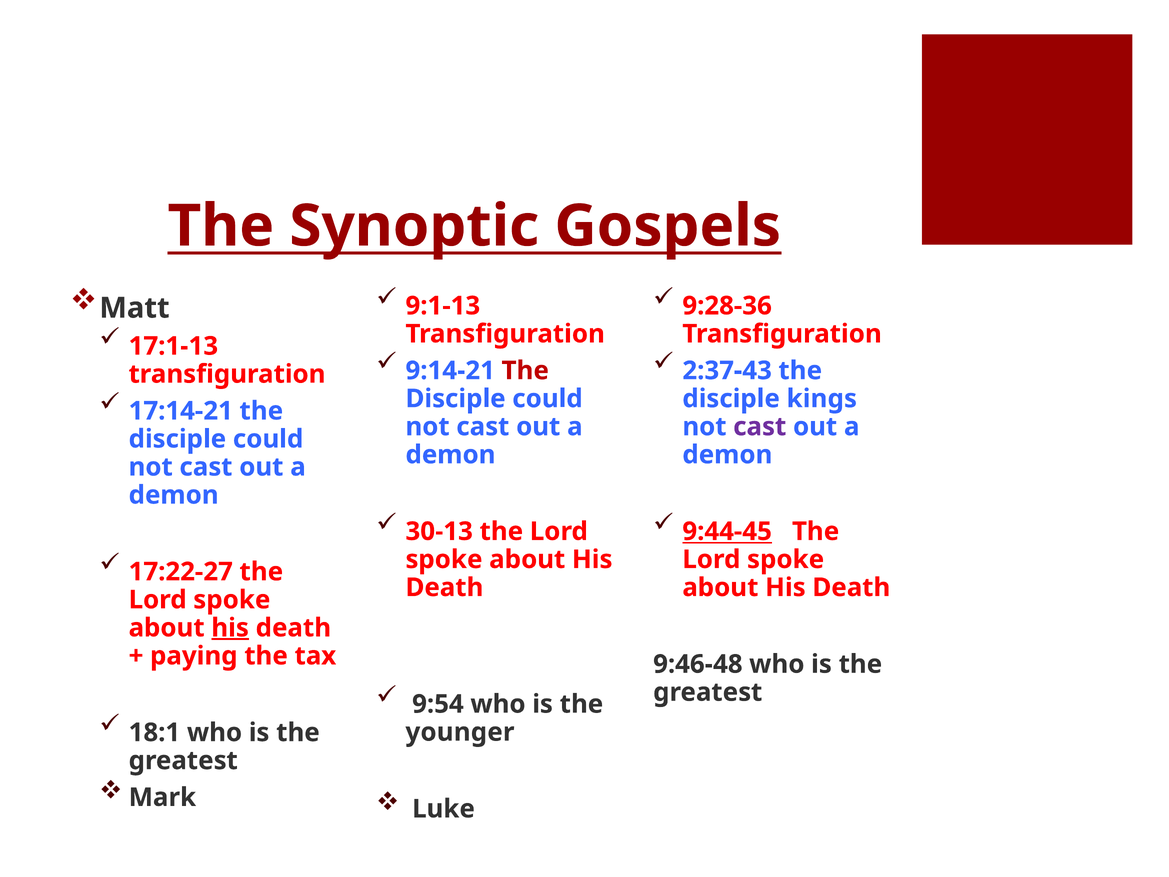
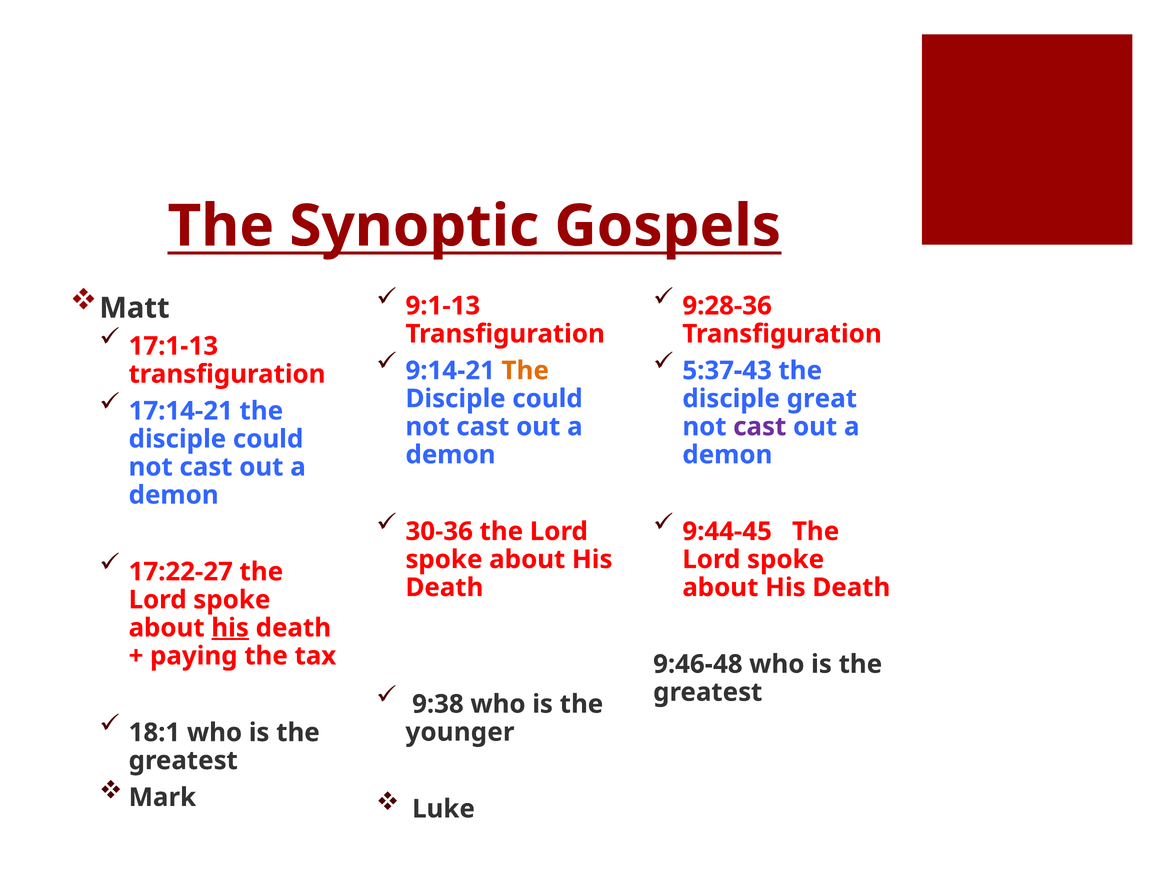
The colour: red -> orange (525, 371)
2:37-43: 2:37-43 -> 5:37-43 (727, 371)
kings: kings -> great (822, 399)
30-13: 30-13 -> 30-36 (439, 531)
9:44-45 underline: present -> none (727, 531)
9:54: 9:54 -> 9:38 (438, 704)
